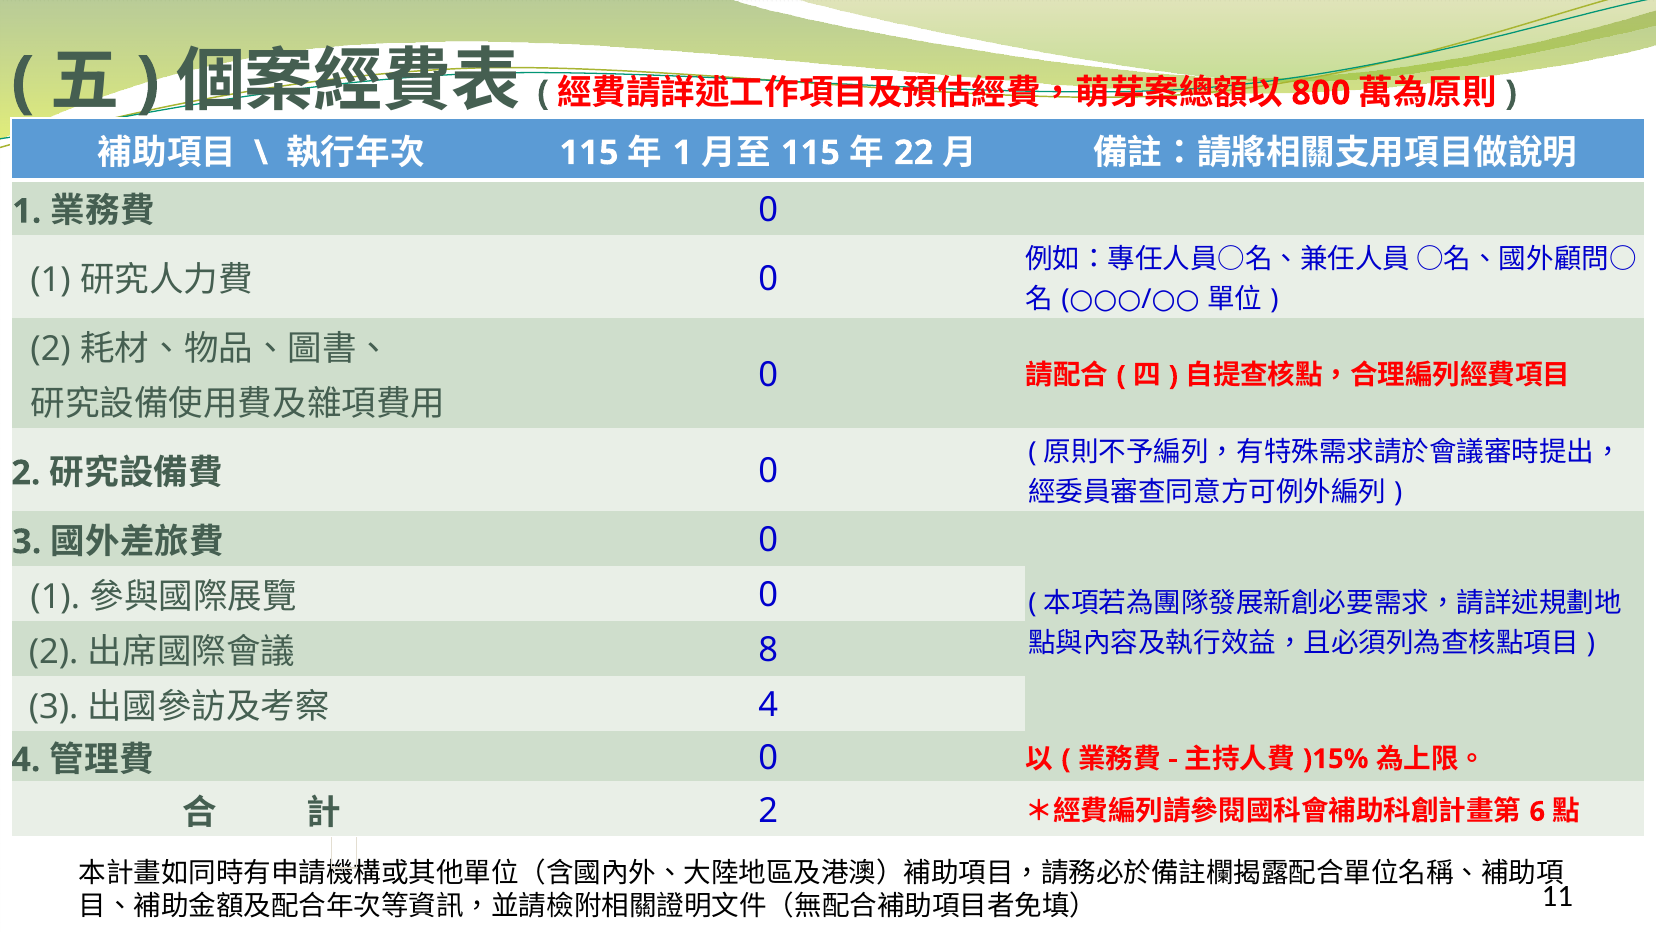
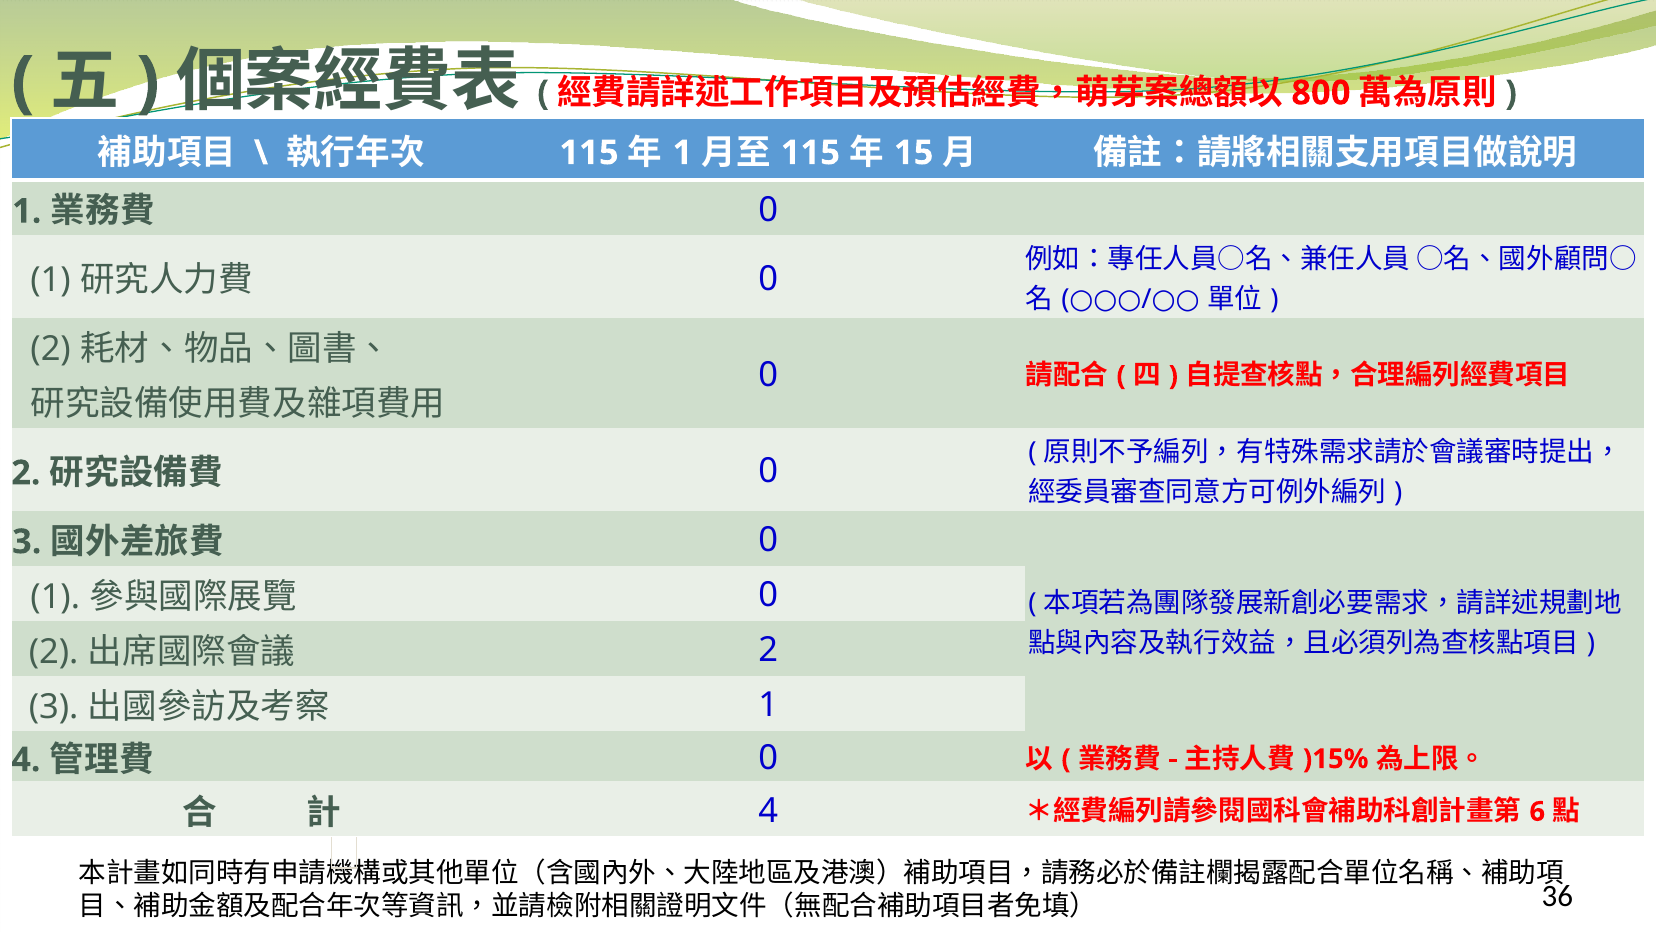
22: 22 -> 15 (914, 153)
8: 8 -> 2 (768, 650)
4: 4 -> 1 (768, 705)
2: 2 -> 4 (768, 811)
11: 11 -> 36 (1557, 896)
